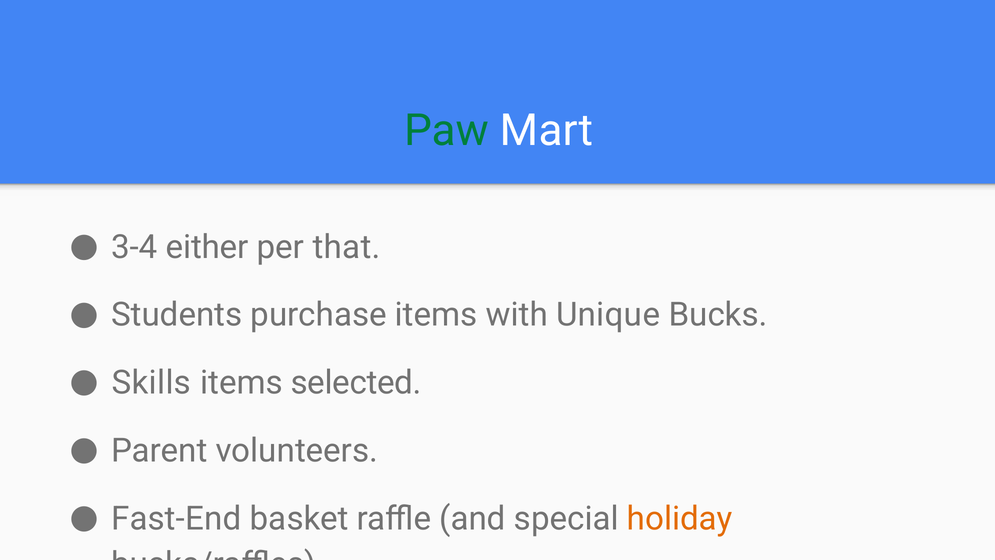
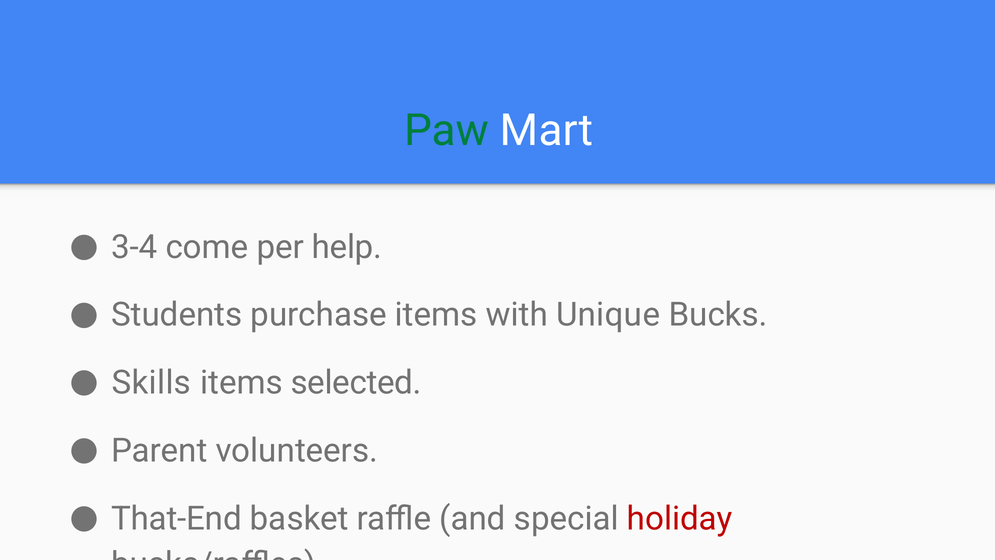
either: either -> come (207, 247)
that: that -> help (347, 247)
Fast-End: Fast-End -> That-End (176, 518)
holiday colour: orange -> red (680, 518)
